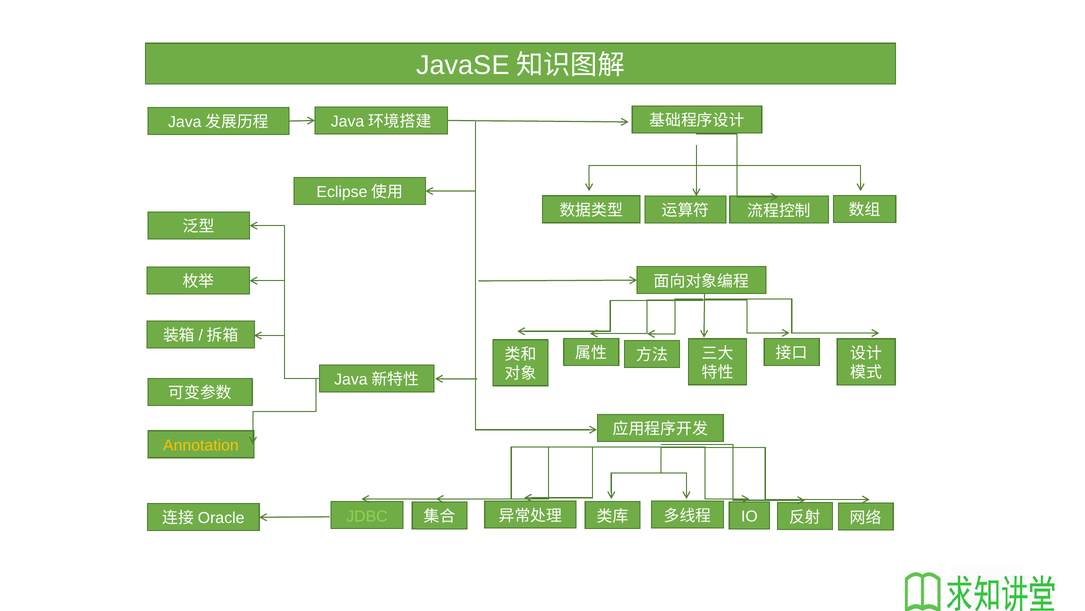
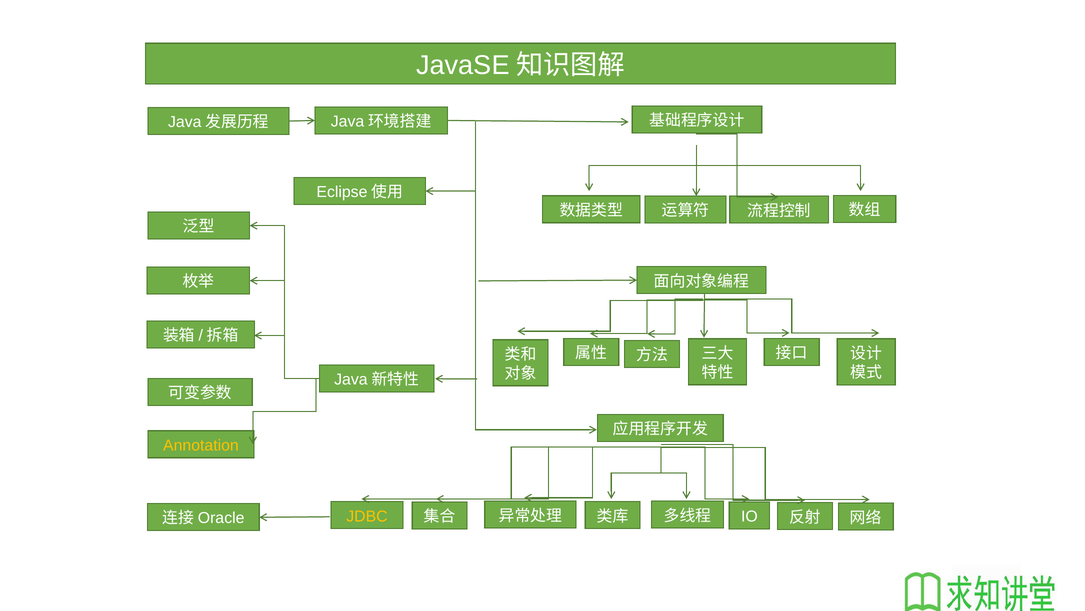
JDBC colour: light green -> yellow (367, 516)
